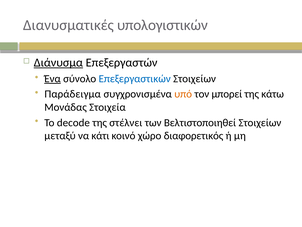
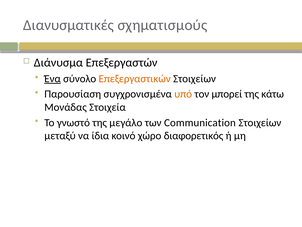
υπολογιστικών: υπολογιστικών -> σχηματισμούς (162, 25)
Διάνυσμα underline: present -> none (58, 62)
Επεξεργαστικών colour: blue -> orange (135, 79)
Παράδειγμα: Παράδειγμα -> Παρουσίαση (73, 94)
decode: decode -> γνωστό (73, 122)
στέλνει: στέλνει -> μεγάλο (126, 122)
Βελτιστοποιηθεί: Βελτιστοποιηθεί -> Communication (200, 122)
κάτι: κάτι -> ίδια (100, 135)
